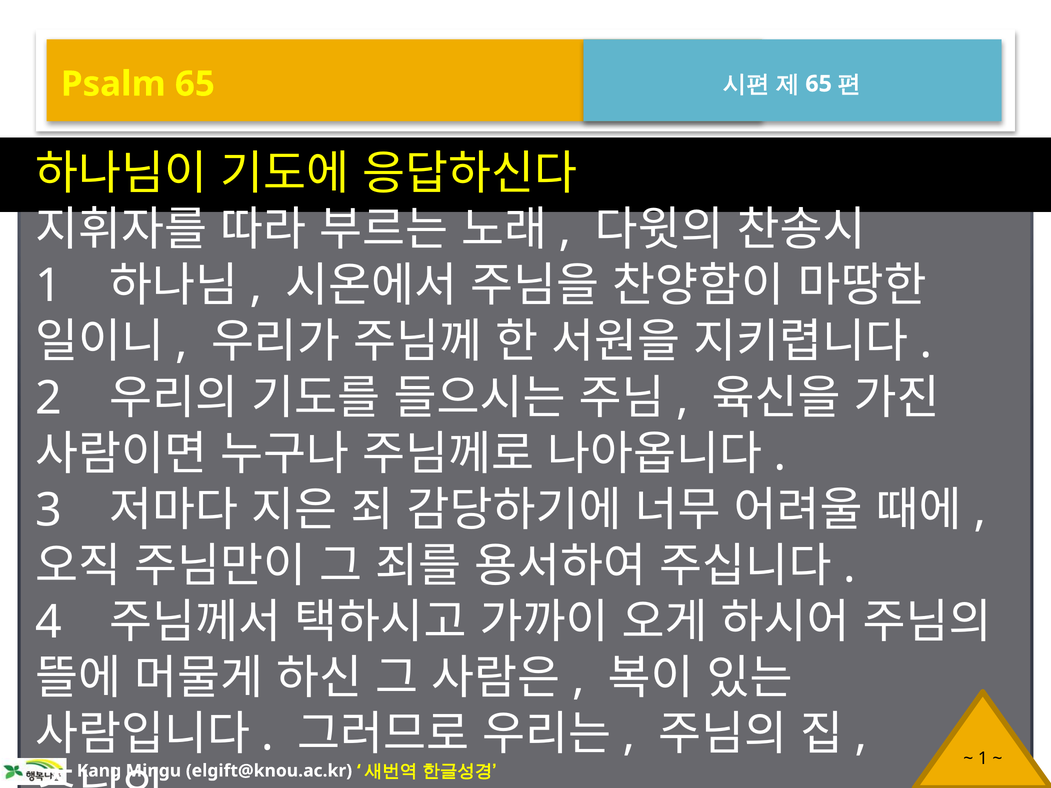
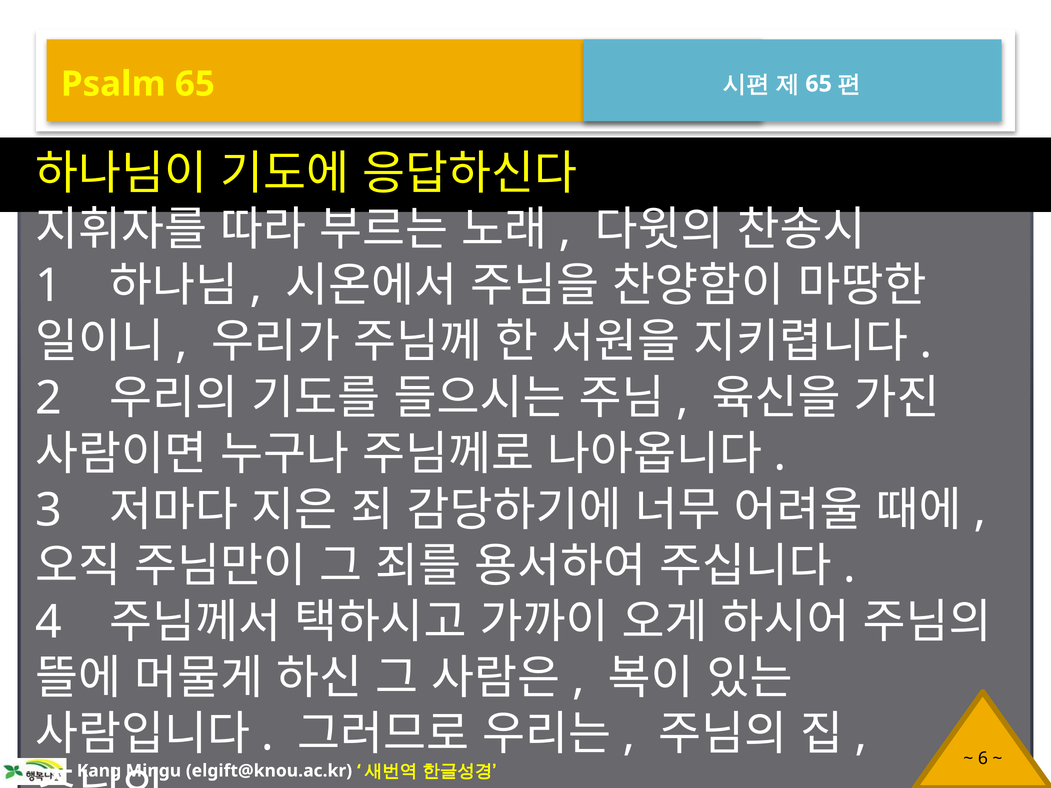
1: 1 -> 6 (983, 759)
